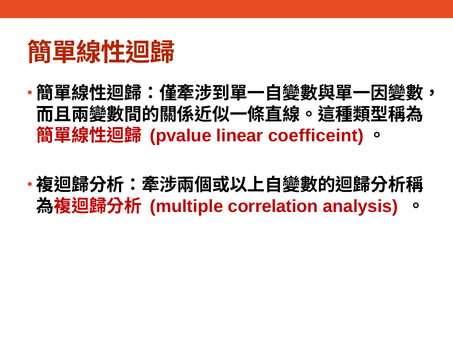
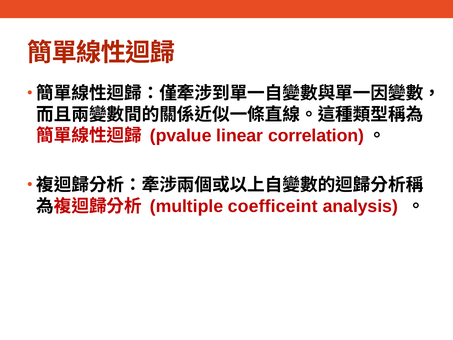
coefficeint: coefficeint -> correlation (316, 136)
correlation: correlation -> coefficeint (273, 206)
